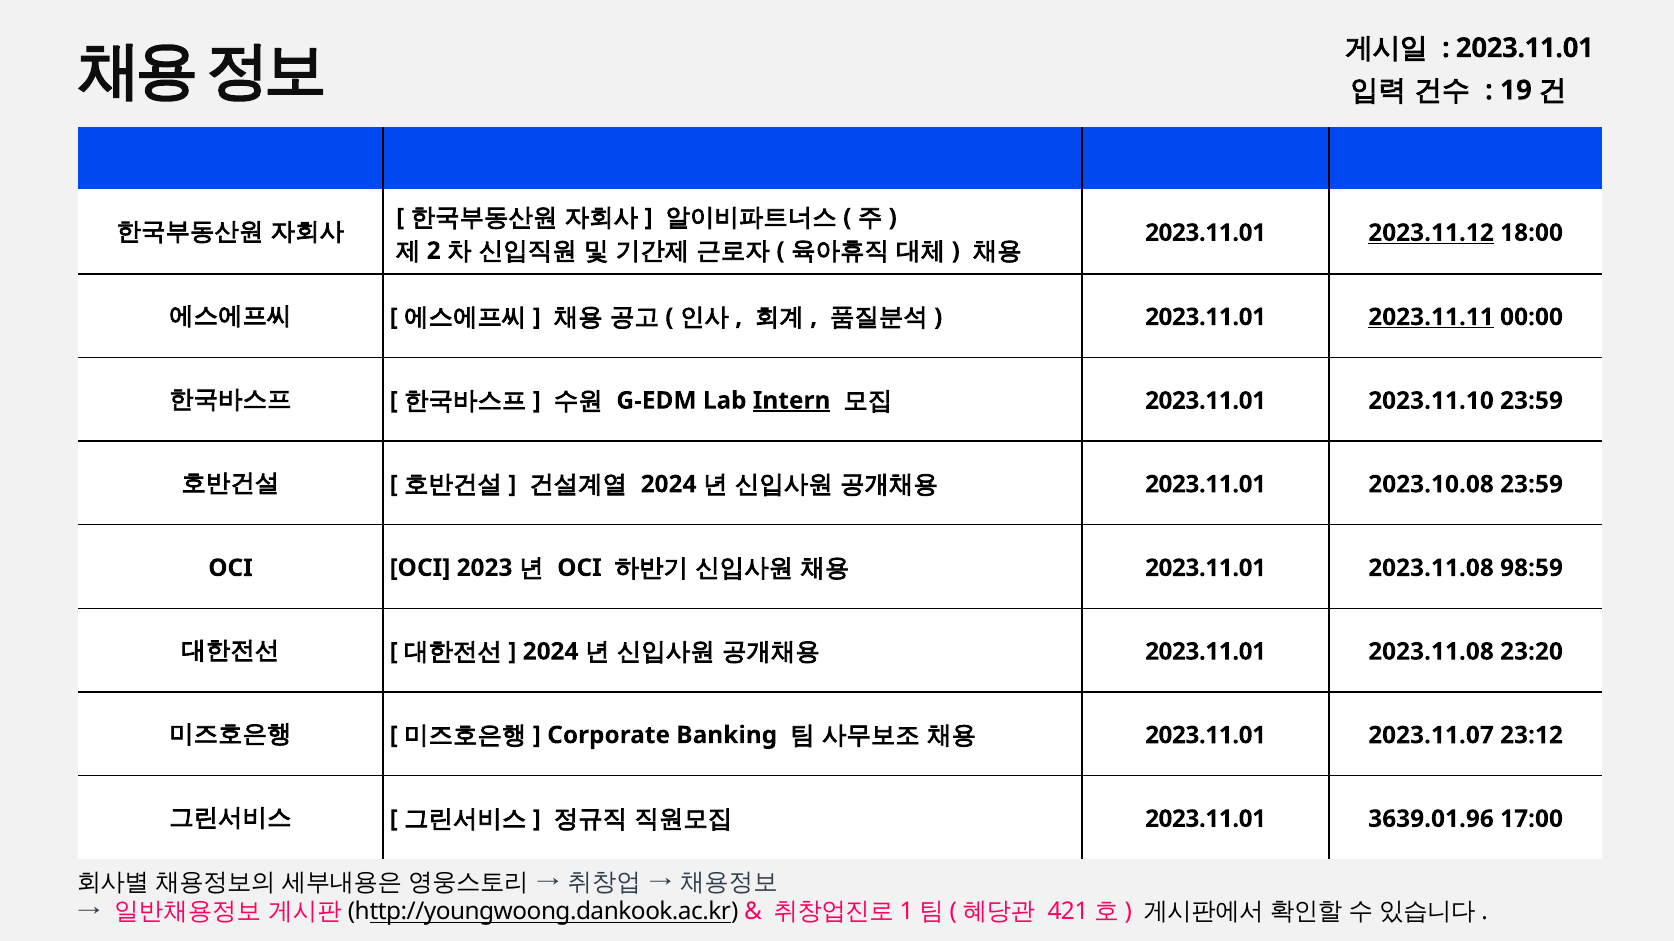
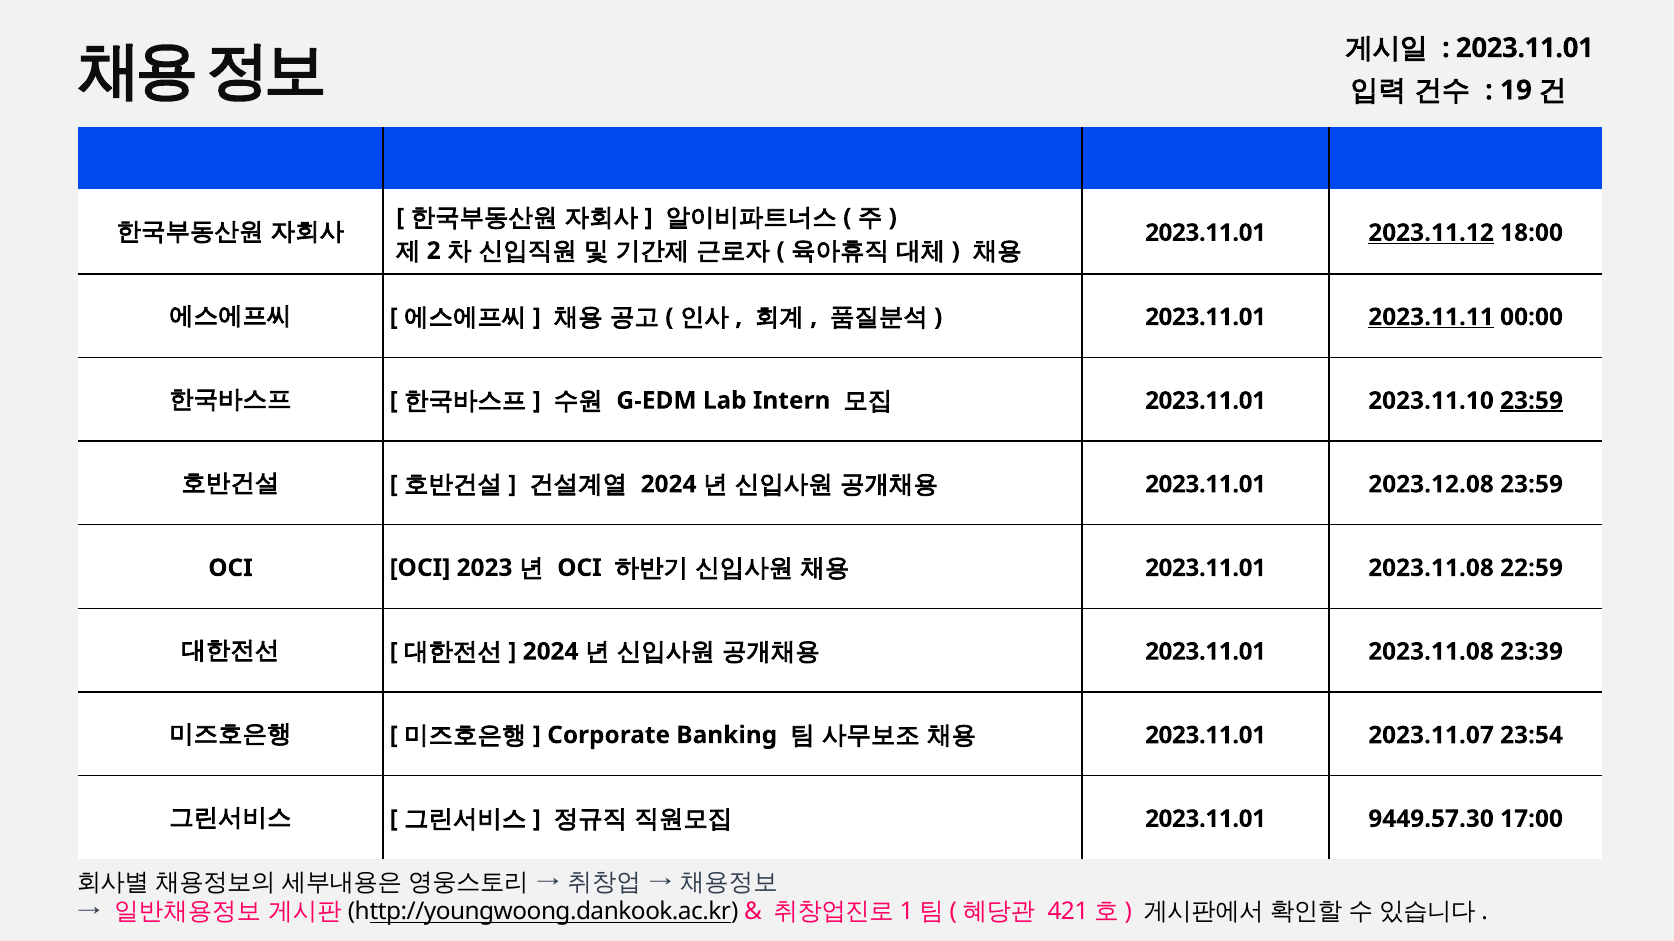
Intern underline: present -> none (792, 401)
23:59 underline: none -> present (1532, 401)
2023.10.08: 2023.10.08 -> 2023.12.08 (1431, 485)
98:59: 98:59 -> 22:59 (1532, 568)
23:20: 23:20 -> 23:39 (1532, 652)
23:12: 23:12 -> 23:54 (1532, 736)
3639.01.96: 3639.01.96 -> 9449.57.30 (1431, 819)
